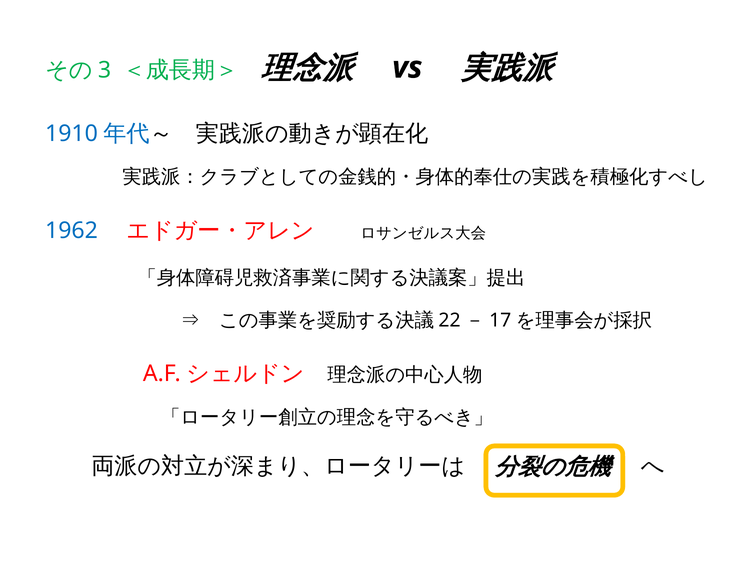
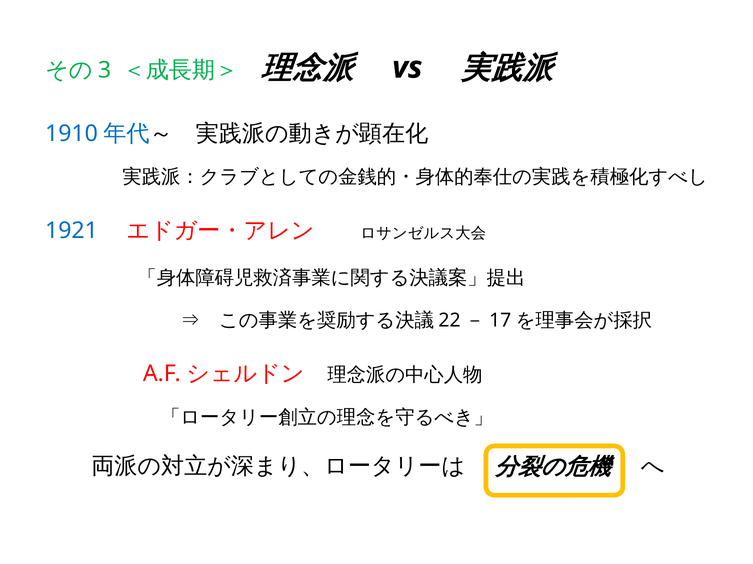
1962: 1962 -> 1921 (71, 231)
